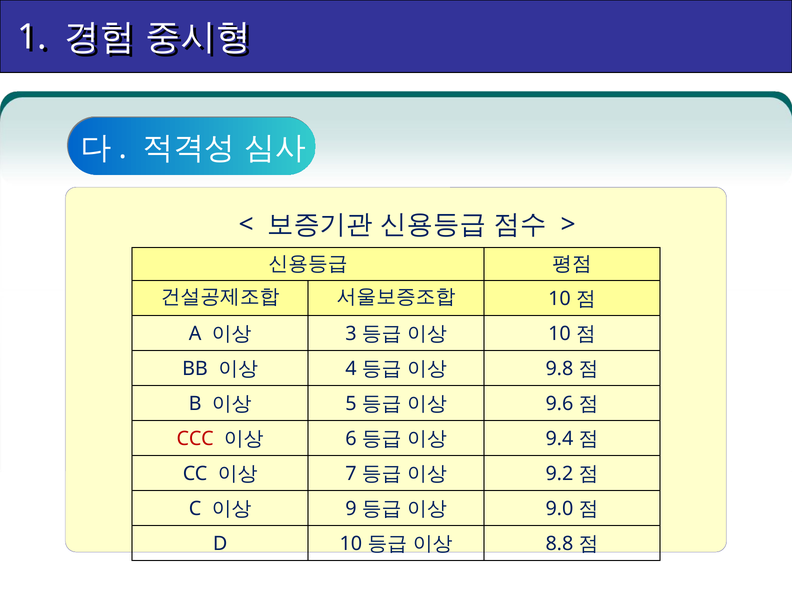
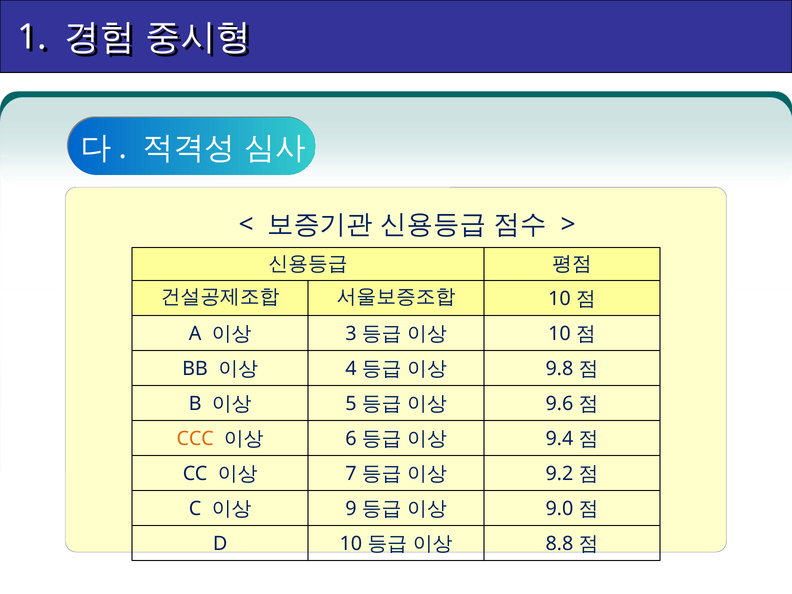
CCC colour: red -> orange (195, 439)
